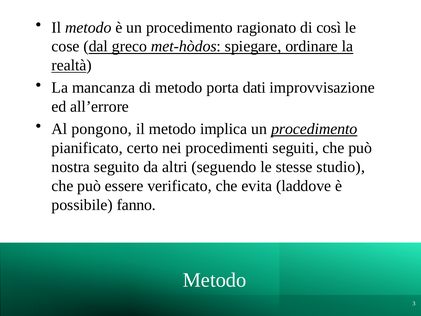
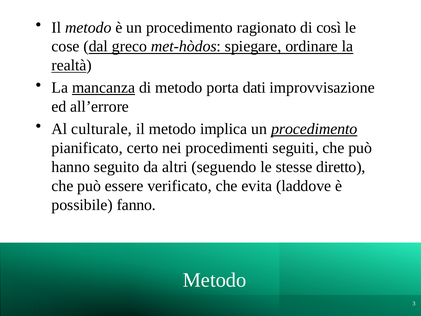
mancanza underline: none -> present (104, 88)
pongono: pongono -> culturale (102, 129)
nostra: nostra -> hanno (71, 167)
studio: studio -> diretto (341, 167)
